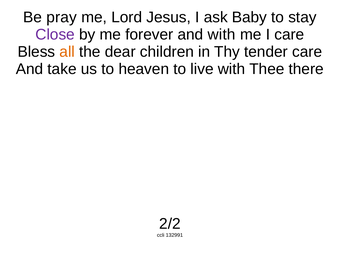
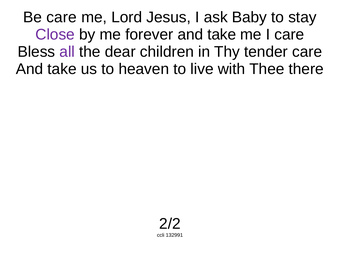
Be pray: pray -> care (62, 17)
forever and with: with -> take (222, 35)
all colour: orange -> purple (67, 52)
